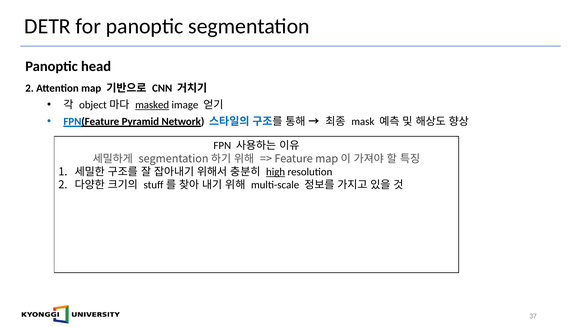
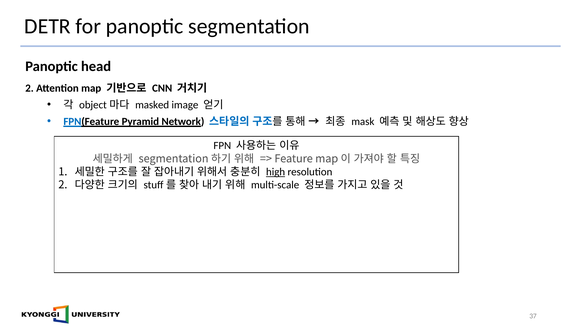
masked underline: present -> none (152, 105)
